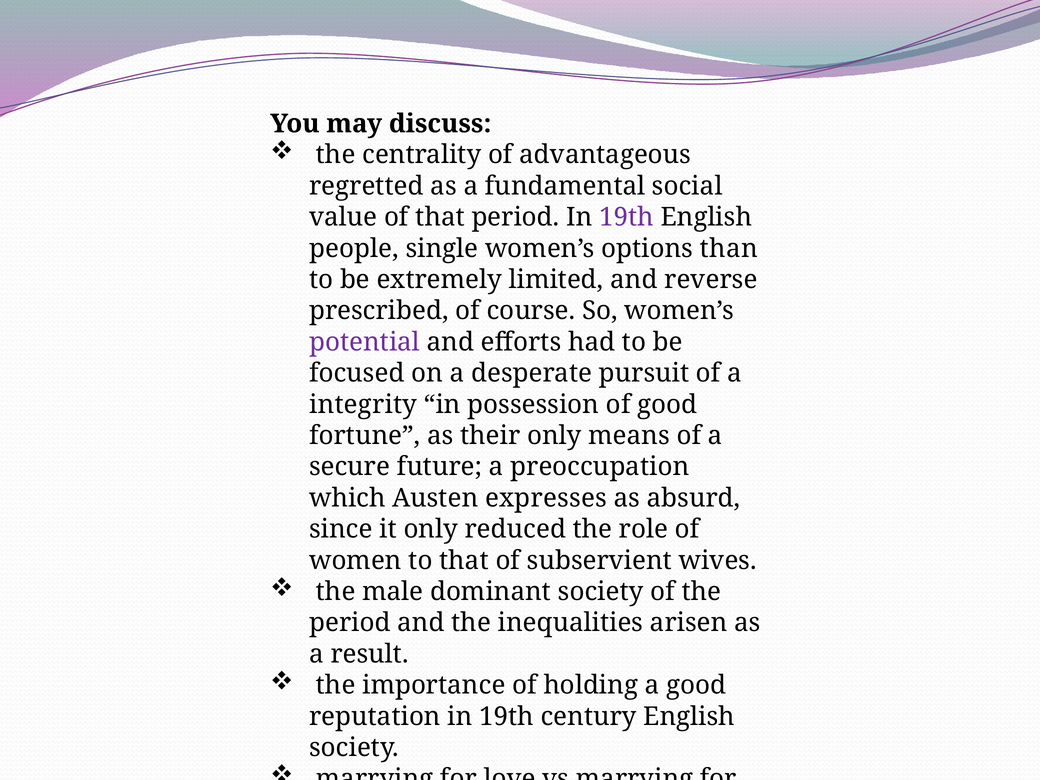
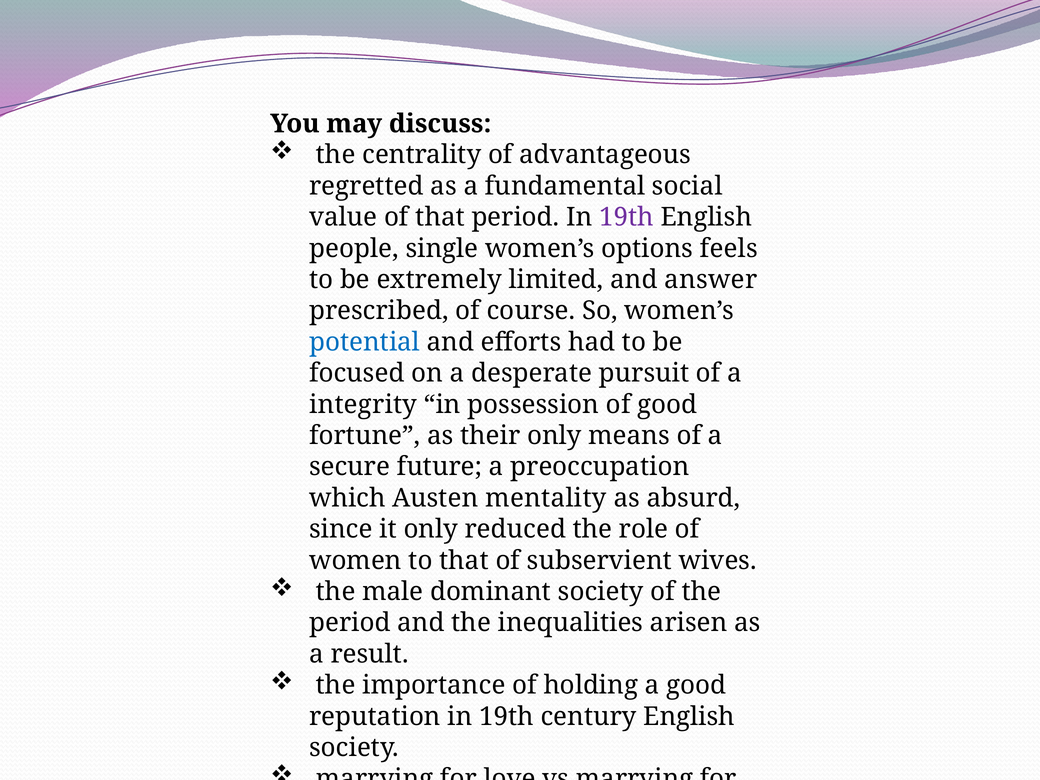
than: than -> feels (729, 249)
reverse: reverse -> answer (711, 280)
potential colour: purple -> blue (365, 342)
expresses: expresses -> mentality (546, 498)
